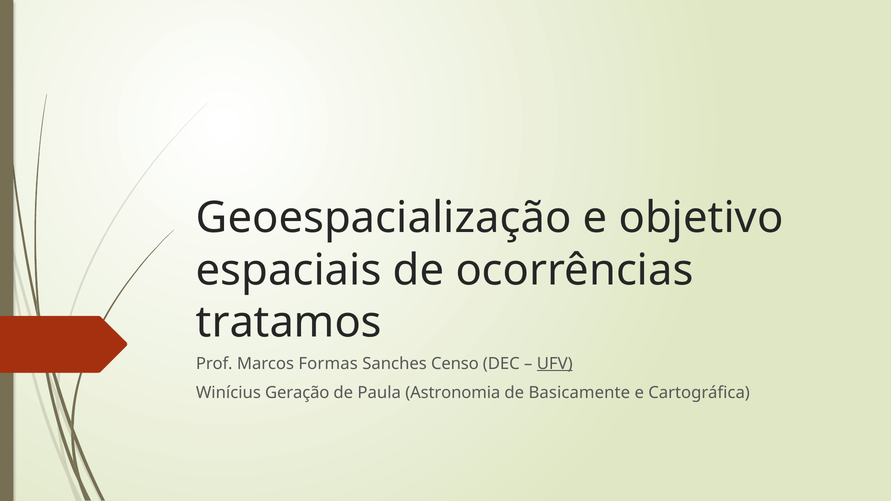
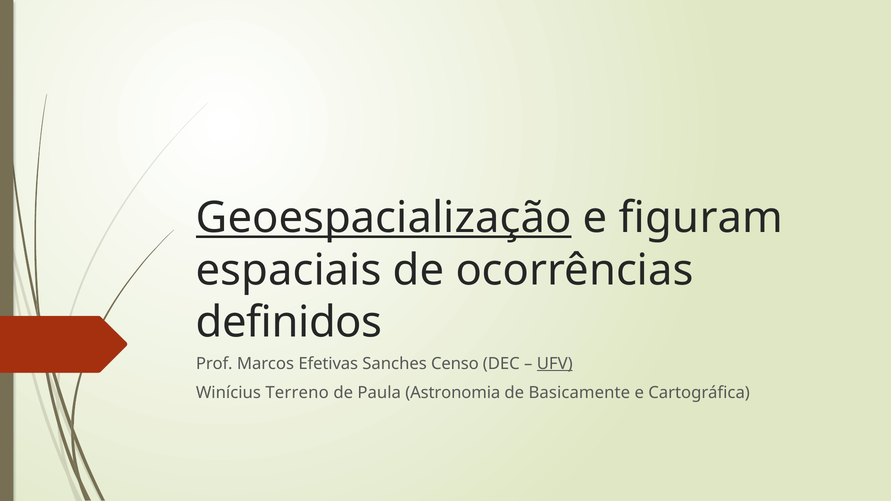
Geoespacialização underline: none -> present (384, 218)
objetivo: objetivo -> figuram (701, 218)
tratamos: tratamos -> definidos (289, 323)
Formas: Formas -> Efetivas (328, 364)
Geração: Geração -> Terreno (297, 393)
